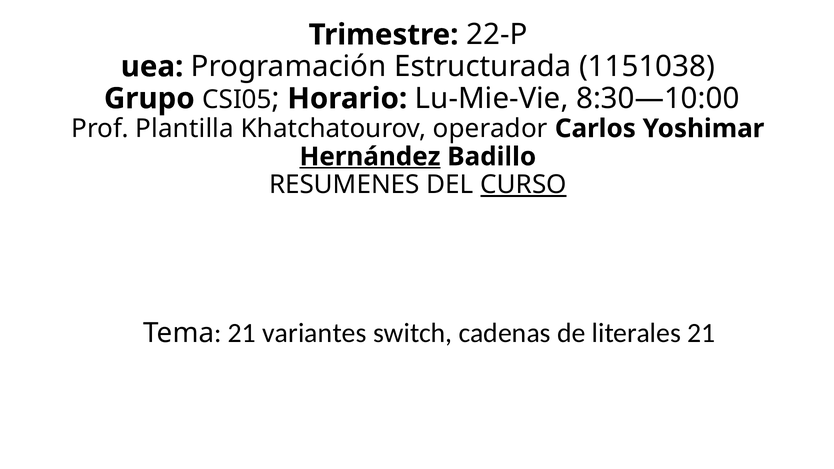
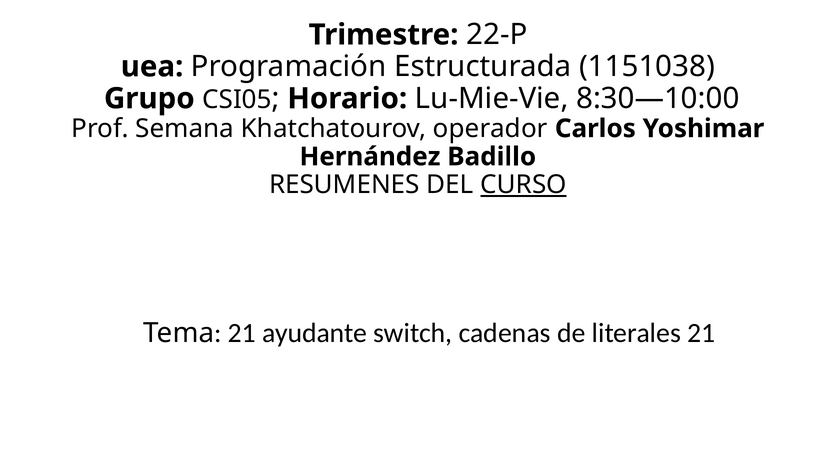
Plantilla: Plantilla -> Semana (185, 129)
Hernández underline: present -> none (370, 157)
variantes: variantes -> ayudante (315, 333)
